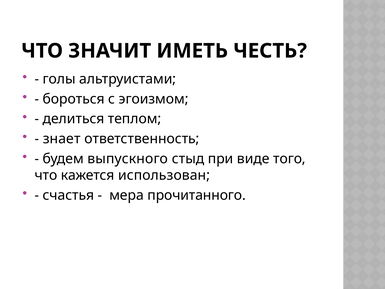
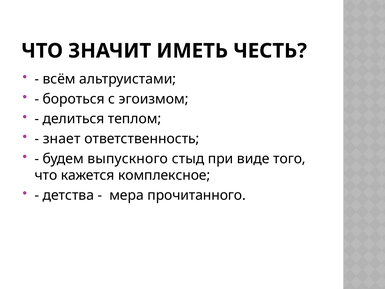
голы: голы -> всём (59, 79)
использован: использован -> комплексное (164, 175)
счастья: счастья -> детства (68, 195)
